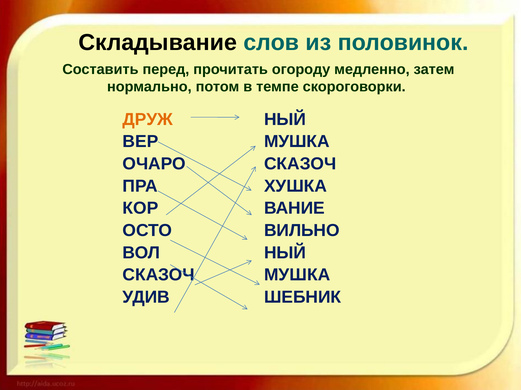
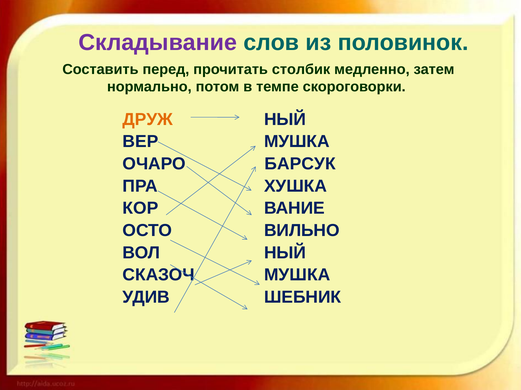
Складывание colour: black -> purple (158, 43)
огороду: огороду -> столбик (301, 70)
СКАЗОЧ: СКАЗОЧ -> БАРСУК (300, 164)
